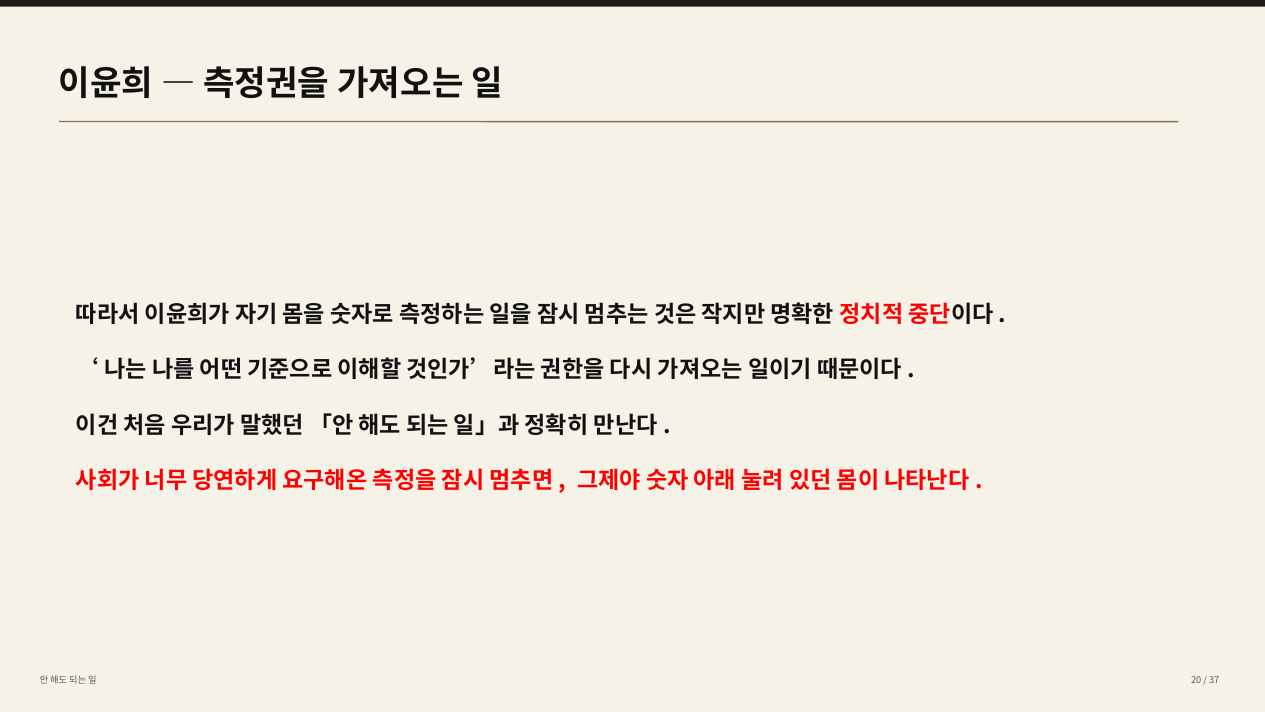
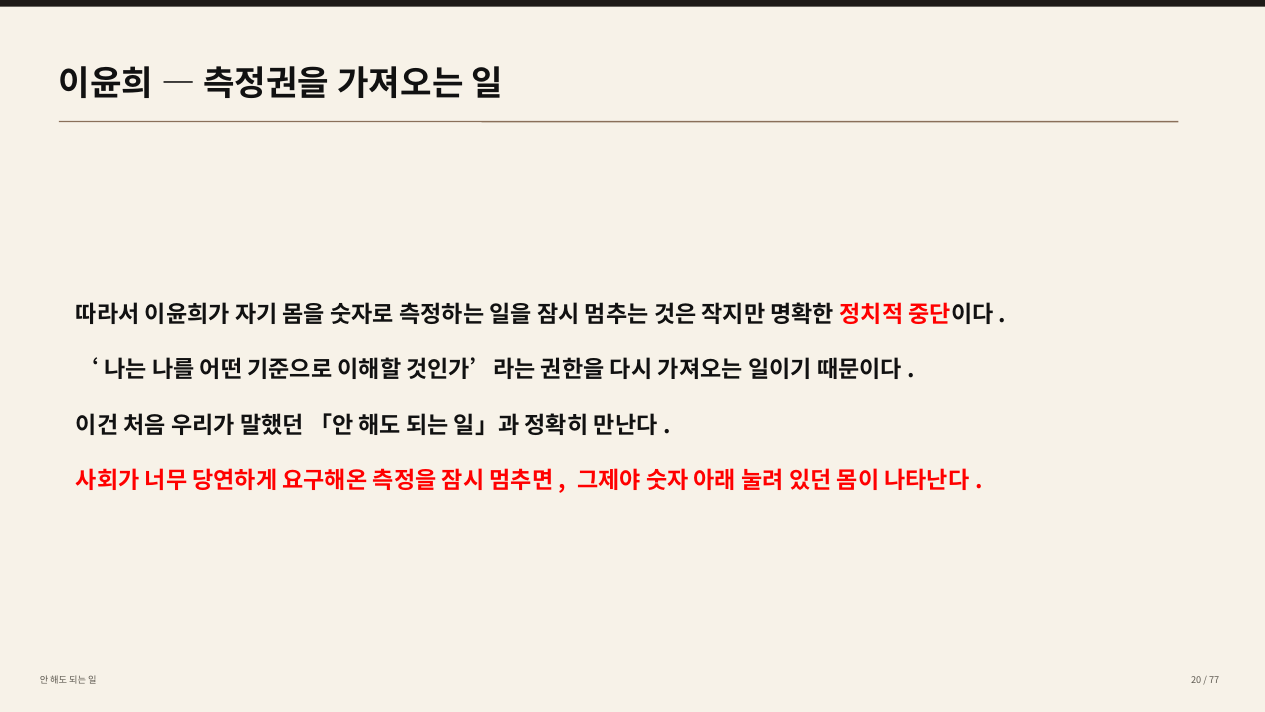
37: 37 -> 77 (1214, 680)
